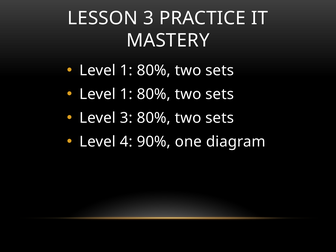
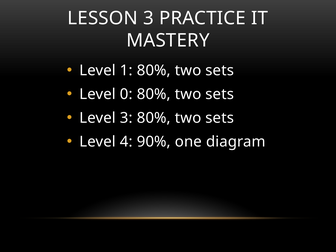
1: 1 -> 0 (126, 94)
